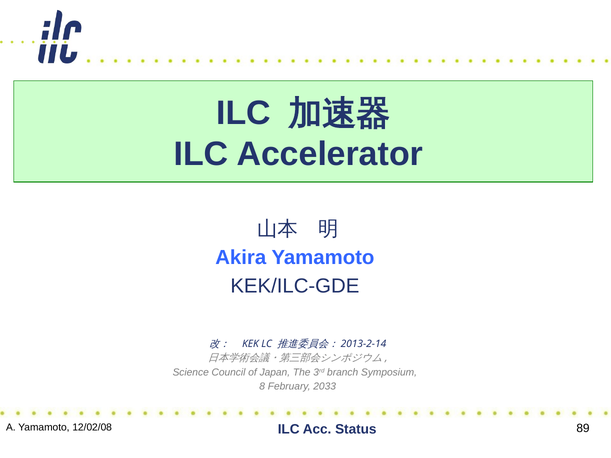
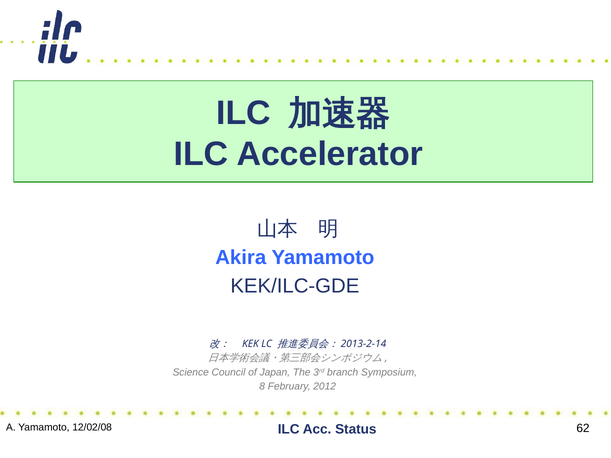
2033: 2033 -> 2012 (325, 387)
89: 89 -> 62 (583, 429)
